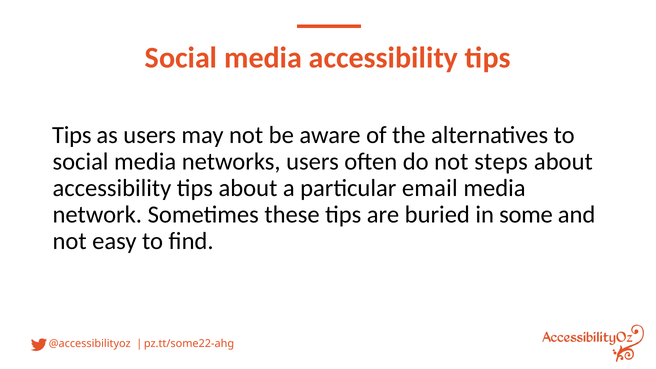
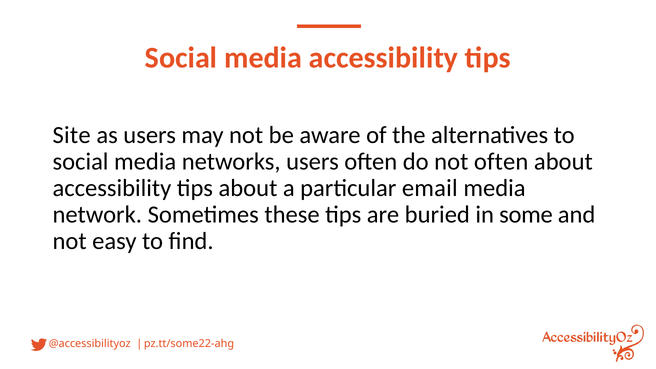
Tips: Tips -> Site (72, 135)
not steps: steps -> often (501, 162)
